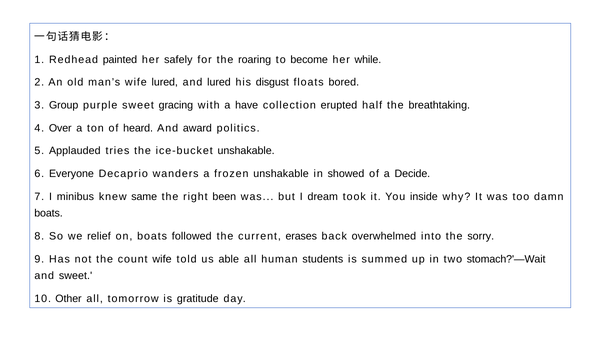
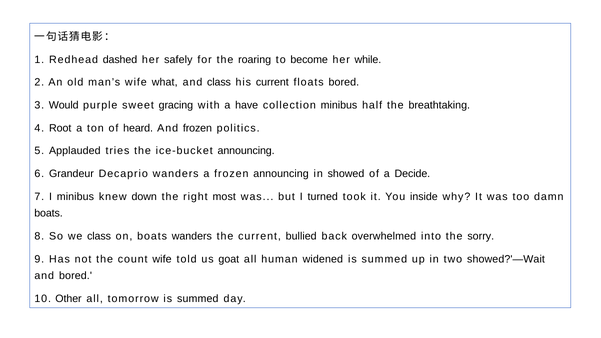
painted: painted -> dashed (120, 60)
wife lured: lured -> what (165, 82)
and lured: lured -> class (219, 82)
his disgust: disgust -> current (272, 82)
Group: Group -> Would (64, 105)
collection erupted: erupted -> minibus (339, 105)
Over: Over -> Root (60, 128)
And award: award -> frozen (197, 128)
ice-bucket unshakable: unshakable -> announcing (246, 151)
Everyone: Everyone -> Grandeur (71, 174)
frozen unshakable: unshakable -> announcing (281, 174)
same: same -> down (144, 197)
been: been -> most (224, 197)
dream: dream -> turned (323, 197)
we relief: relief -> class (99, 236)
boats followed: followed -> wanders (192, 236)
erases: erases -> bullied (301, 236)
able: able -> goat (229, 259)
students: students -> widened (323, 259)
stomach?'—Wait: stomach?'—Wait -> showed?'—Wait (506, 259)
and sweet: sweet -> bored (76, 276)
tomorrow is gratitude: gratitude -> summed (198, 299)
